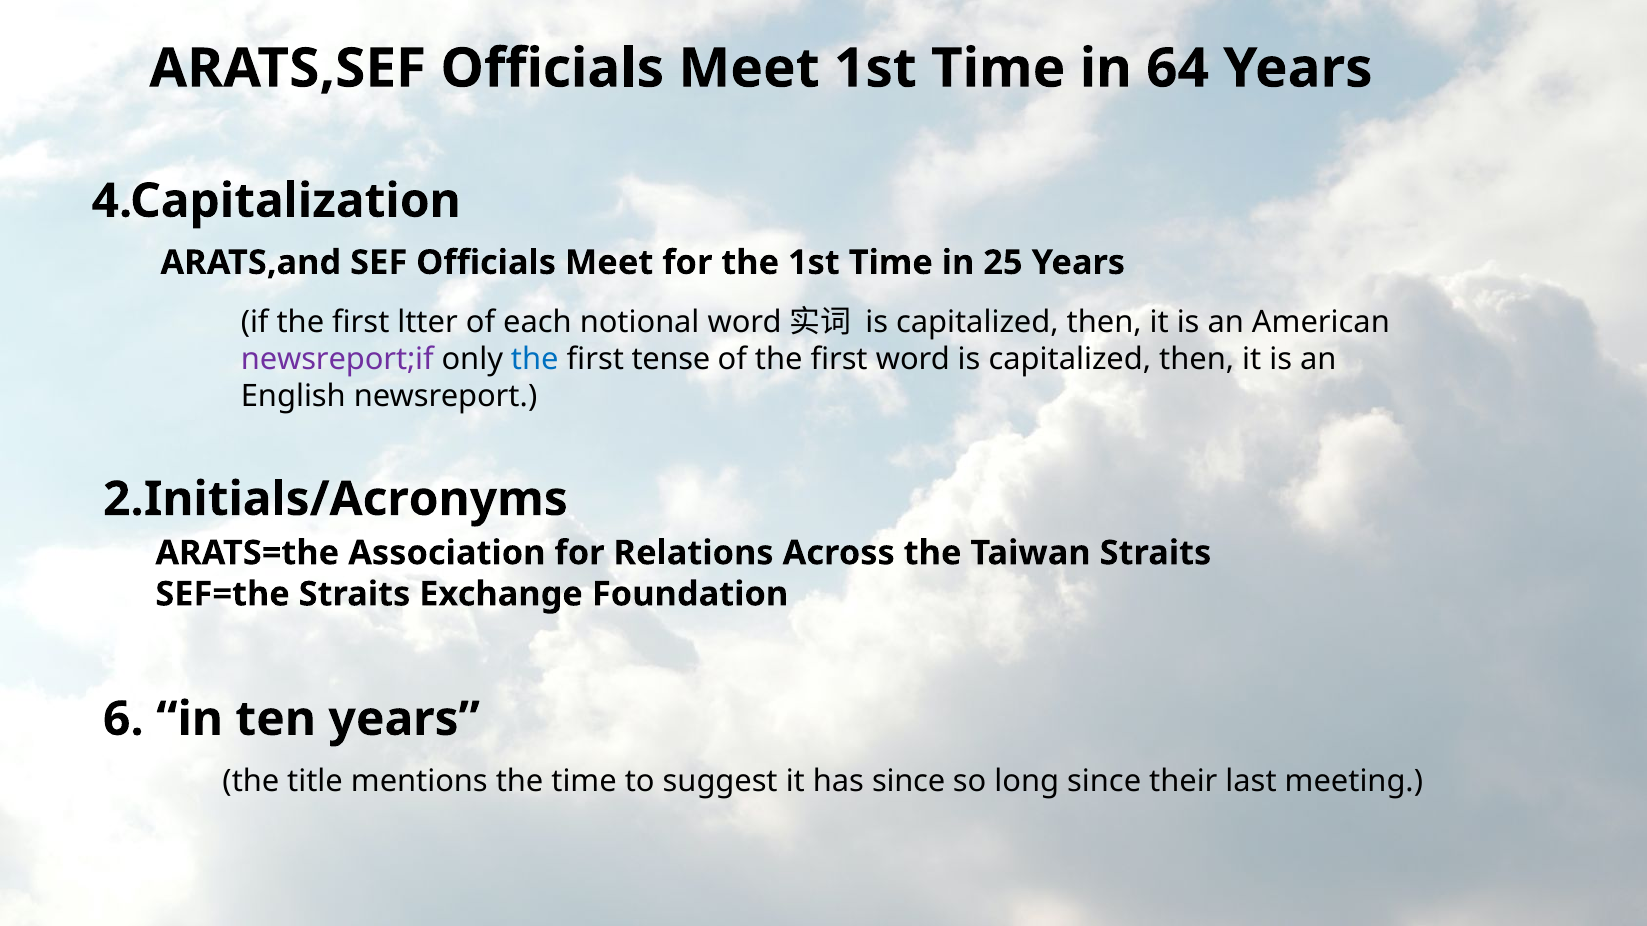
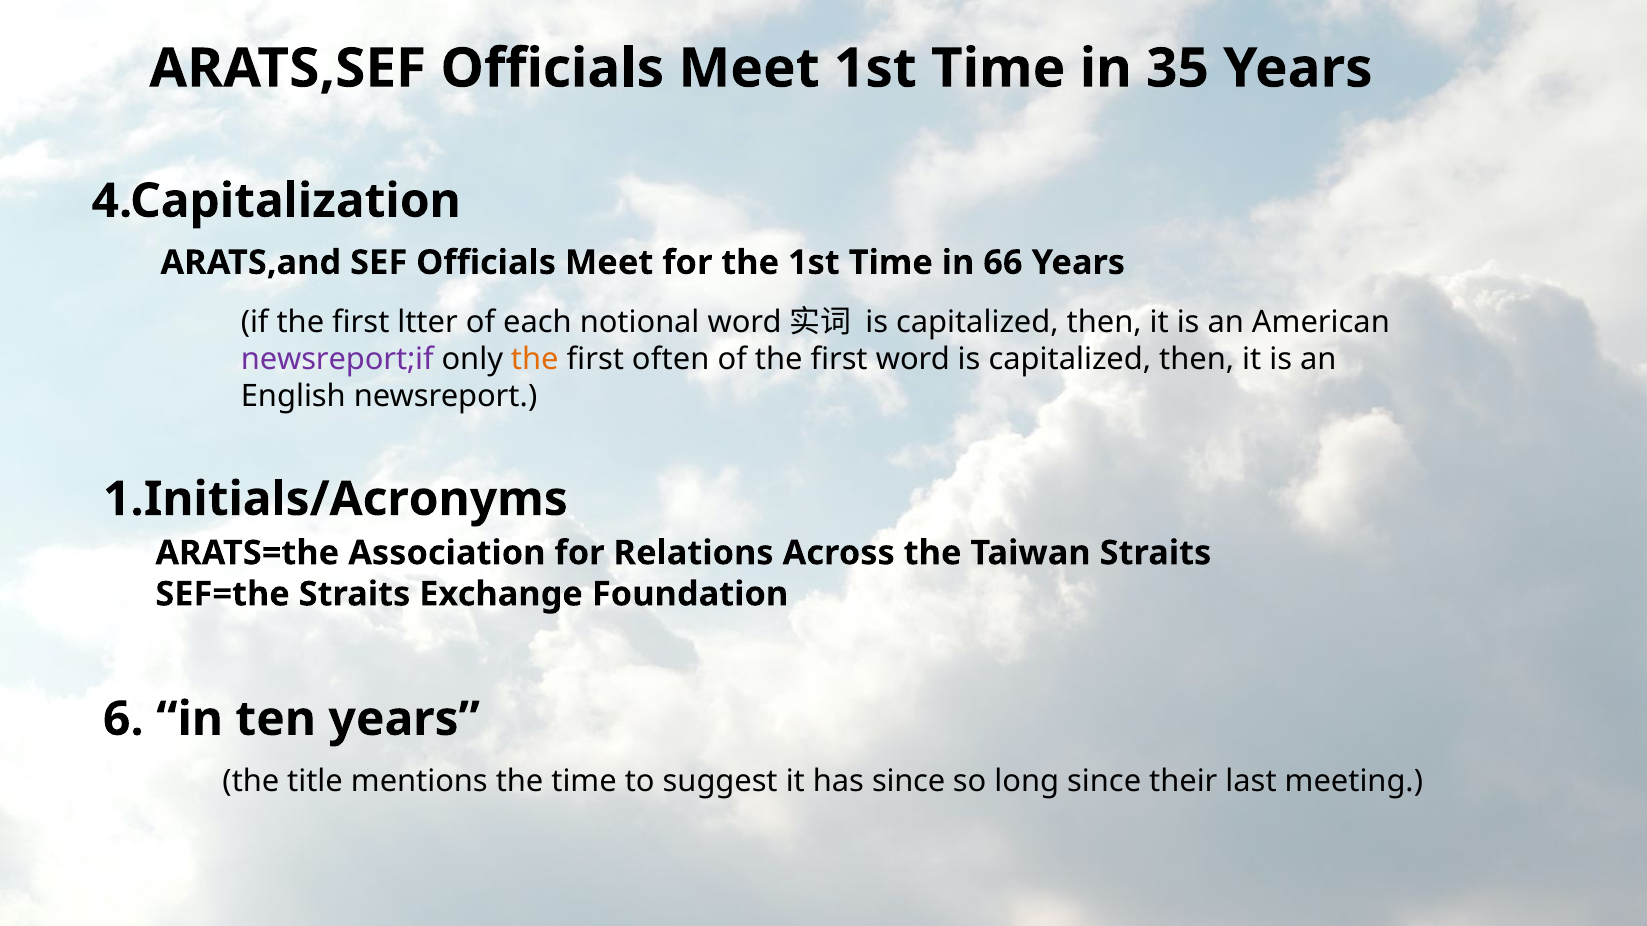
64: 64 -> 35 (1178, 69)
25: 25 -> 66 (1003, 263)
the colour: blue -> orange (535, 360)
tense: tense -> often (671, 360)
2.Initials/Acronyms: 2.Initials/Acronyms -> 1.Initials/Acronyms (335, 499)
